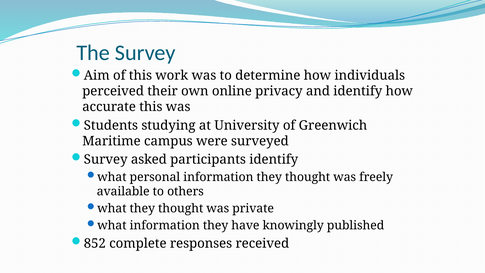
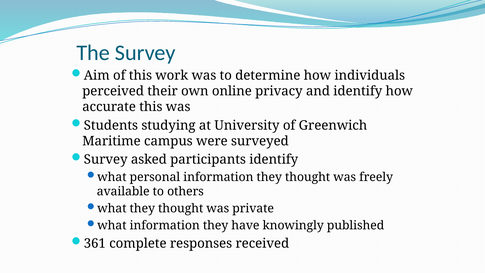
852: 852 -> 361 (95, 243)
